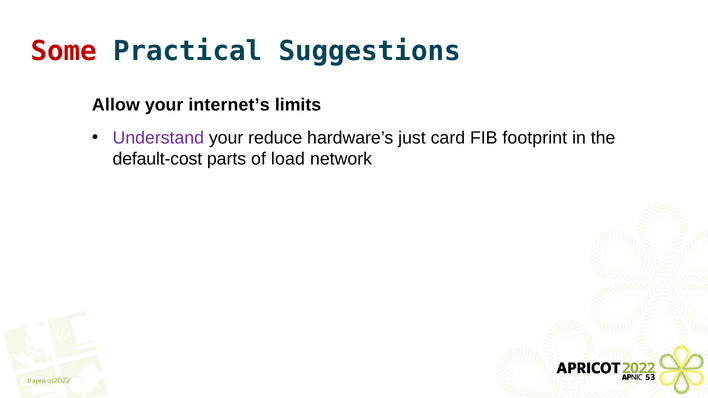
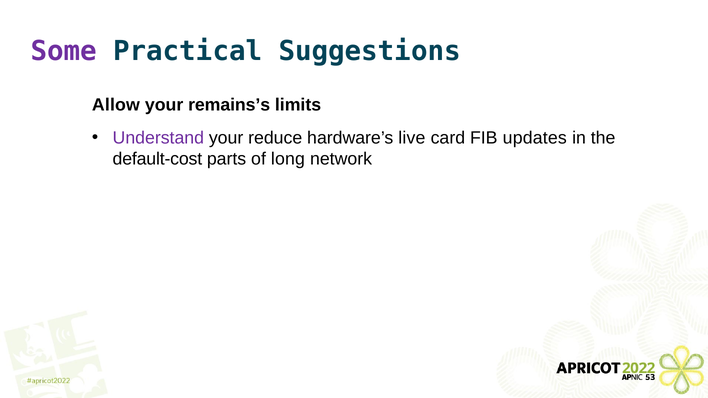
Some colour: red -> purple (64, 51)
internet’s: internet’s -> remains’s (229, 105)
just: just -> live (412, 138)
footprint: footprint -> updates (535, 138)
load: load -> long (288, 159)
